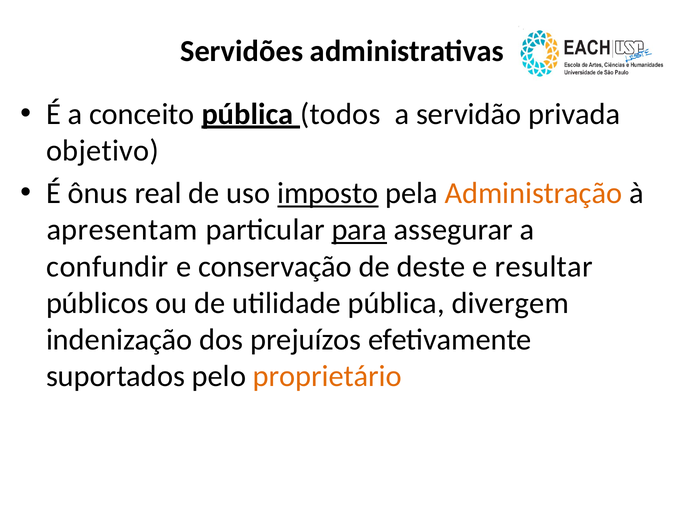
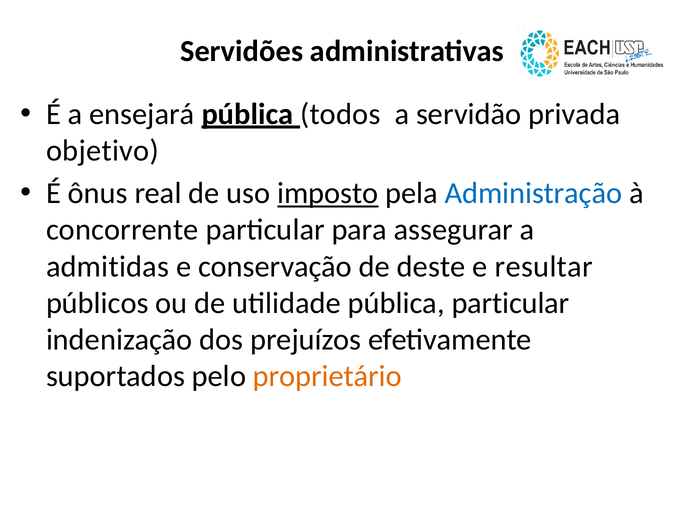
conceito: conceito -> ensejará (142, 114)
Administração colour: orange -> blue (533, 193)
apresentam: apresentam -> concorrente (122, 230)
para underline: present -> none (359, 230)
confundir: confundir -> admitidas (108, 266)
pública divergem: divergem -> particular (511, 303)
